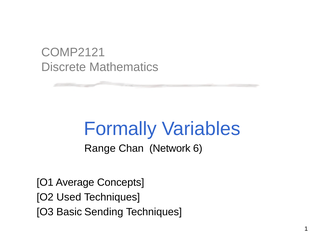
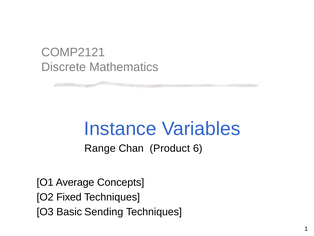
Formally: Formally -> Instance (120, 129)
Network: Network -> Product (170, 148)
Used: Used -> Fixed (69, 197)
